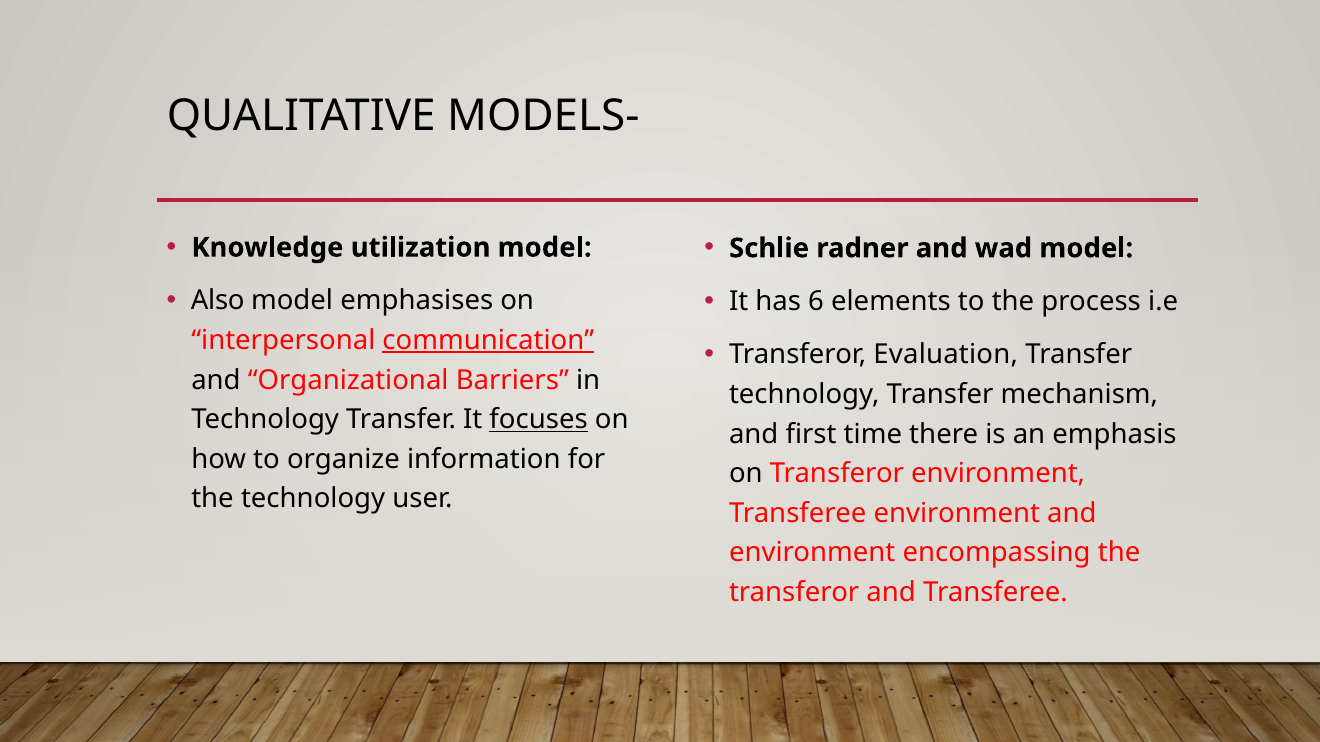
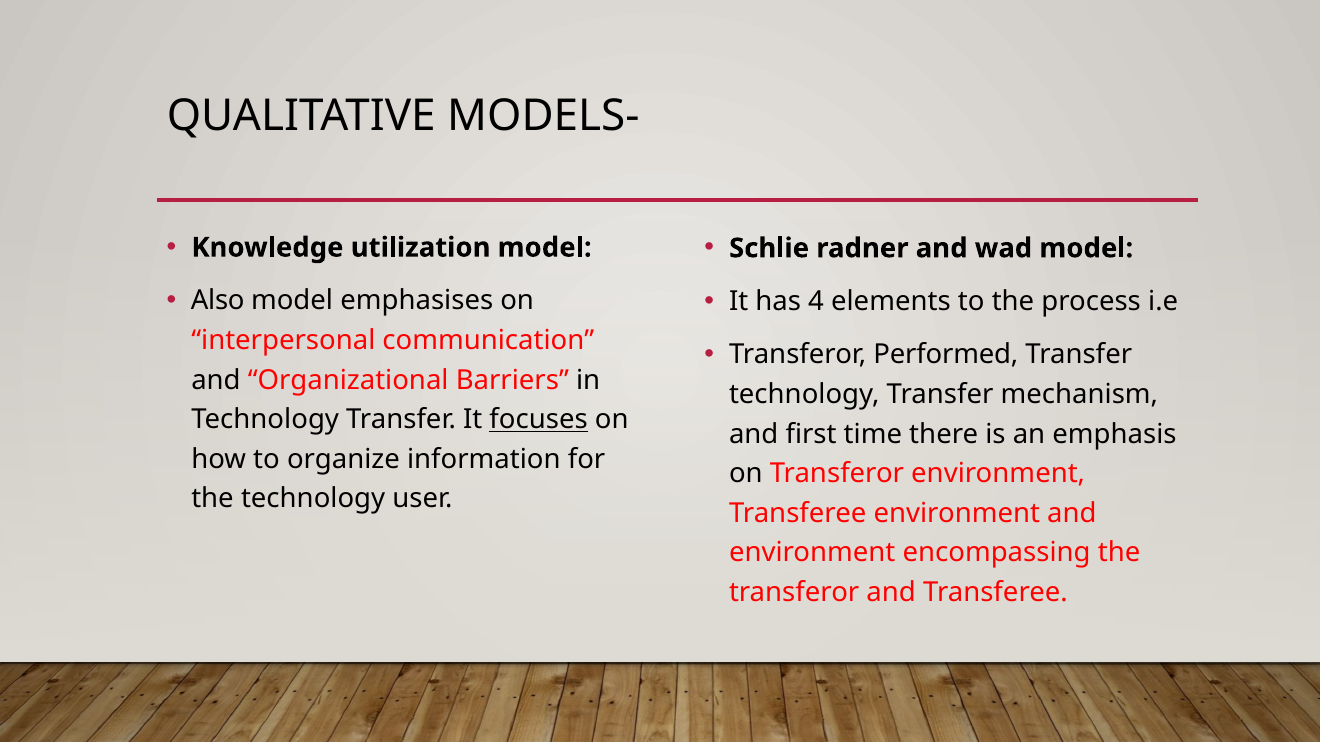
6: 6 -> 4 (816, 302)
communication underline: present -> none (488, 341)
Evaluation: Evaluation -> Performed (946, 355)
